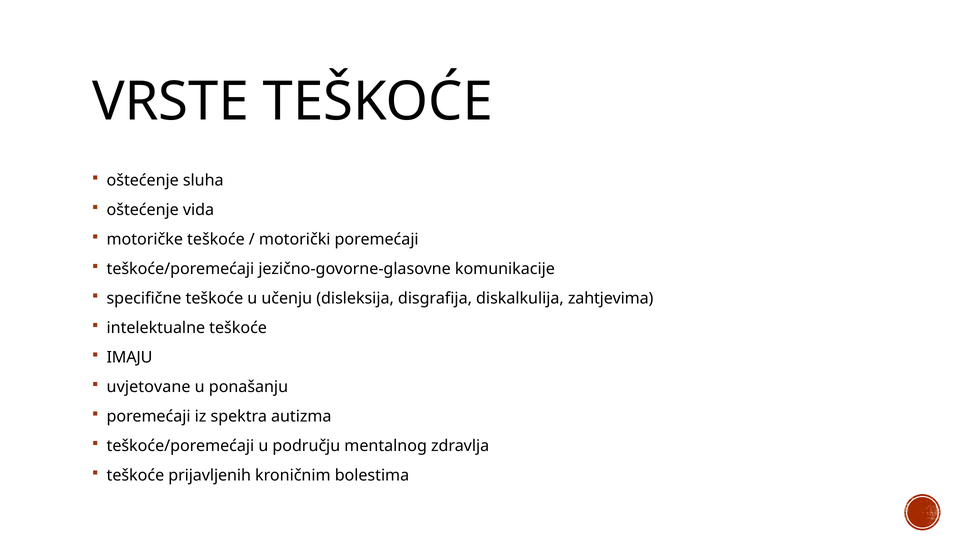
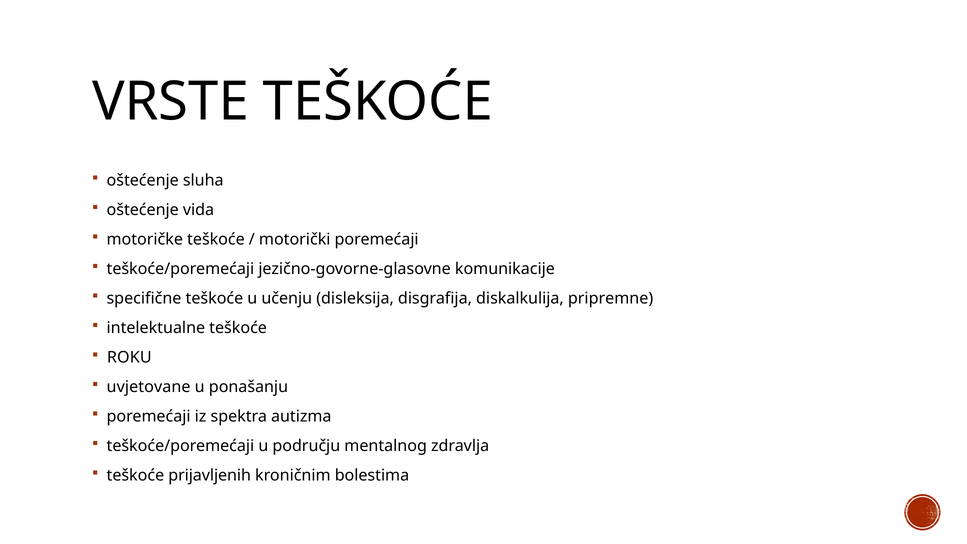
zahtjevima: zahtjevima -> pripremne (611, 298)
IMAJU: IMAJU -> ROKU (129, 357)
